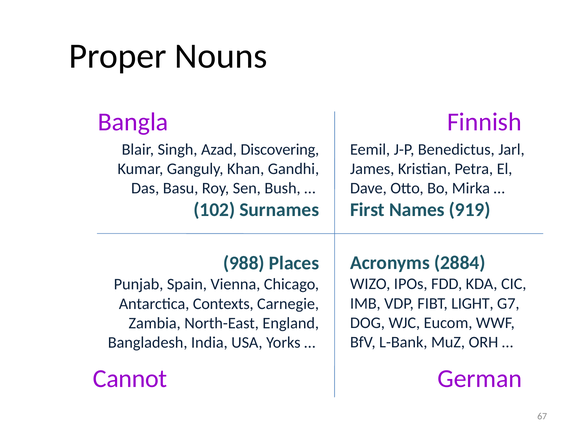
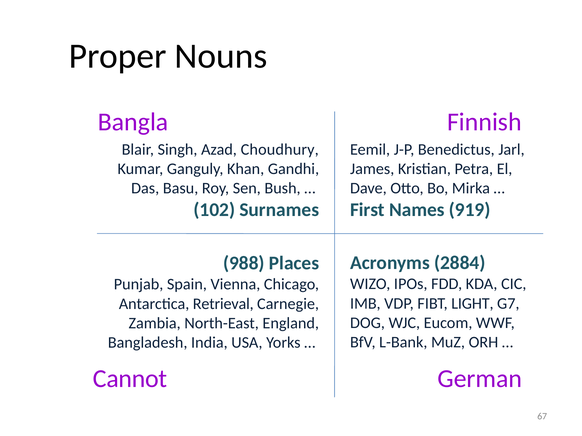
Discovering: Discovering -> Choudhury (280, 150)
Contexts: Contexts -> Retrieval (223, 304)
